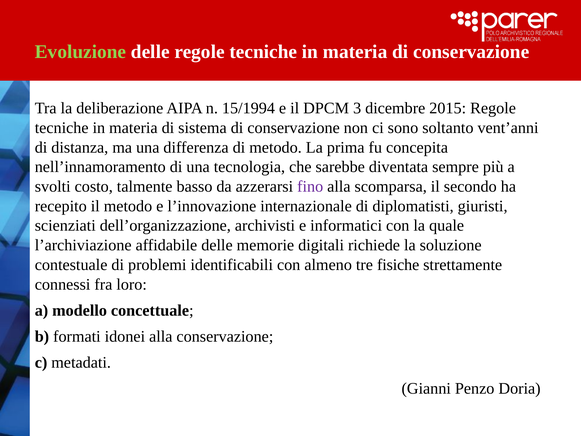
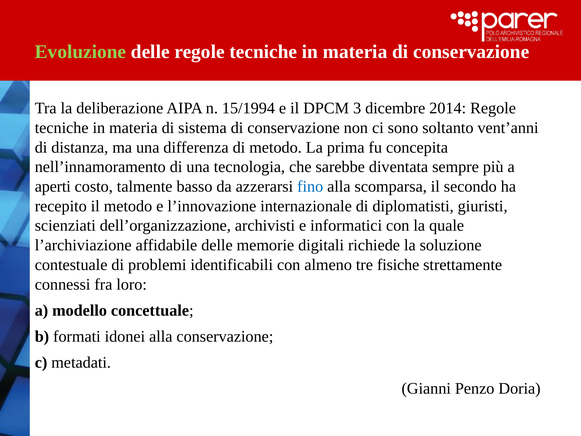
2015: 2015 -> 2014 (448, 108)
svolti: svolti -> aperti (53, 186)
fino colour: purple -> blue (310, 186)
